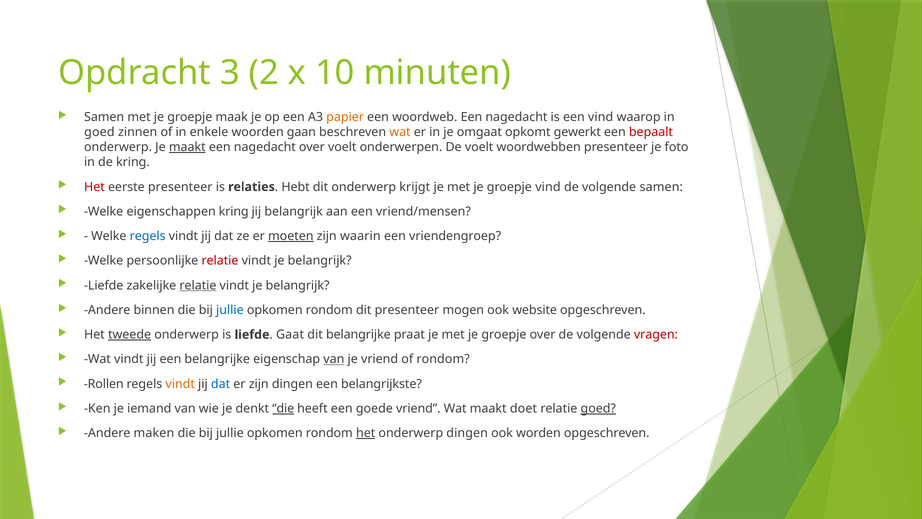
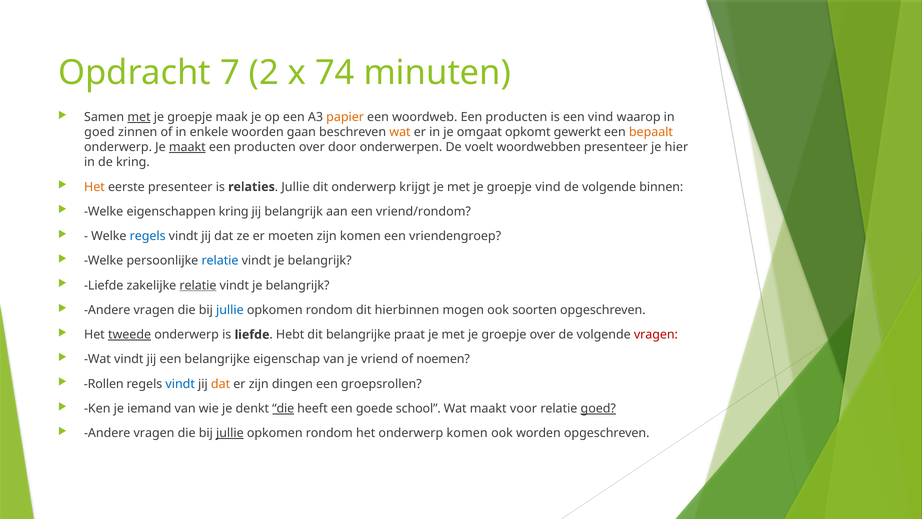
3: 3 -> 7 (230, 73)
10: 10 -> 74 (335, 73)
met underline: none -> present (139, 117)
woordweb Een nagedacht: nagedacht -> producten (516, 117)
bepaalt colour: red -> orange (651, 132)
nagedacht: nagedacht -> producten (265, 147)
over voelt: voelt -> door (342, 147)
foto: foto -> hier (676, 147)
Het colour: red -> orange (94, 187)
relaties Hebt: Hebt -> Jullie (295, 187)
volgende samen: samen -> binnen (661, 187)
vriend/mensen: vriend/mensen -> vriend/rondom (423, 211)
moeten underline: present -> none (291, 236)
zijn waarin: waarin -> komen (360, 236)
relatie colour: red -> blue (220, 261)
binnen: binnen -> vragen (154, 310)
dit presenteer: presenteer -> hierbinnen (407, 310)
website: website -> soorten (535, 310)
Gaat: Gaat -> Hebt (290, 334)
van underline: present -> none (334, 359)
of rondom: rondom -> noemen (443, 359)
vindt colour: orange -> blue (180, 384)
dat colour: blue -> orange (221, 384)
belangrijkste: belangrijkste -> groepsrollen (381, 384)
goede vriend: vriend -> school (418, 408)
doet: doet -> voor (523, 408)
maken: maken -> vragen (154, 433)
jullie underline: none -> present (230, 433)
het underline: present -> none (366, 433)
onderwerp dingen: dingen -> komen (467, 433)
